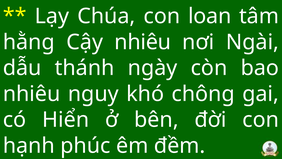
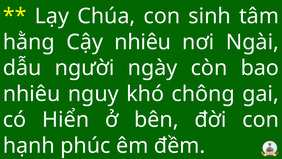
loan: loan -> sinh (210, 16)
thánh: thánh -> người (85, 68)
